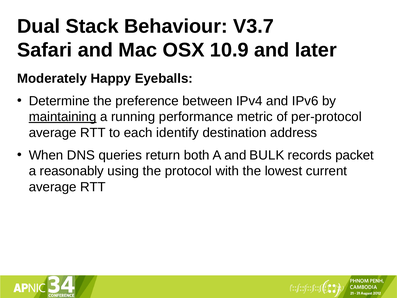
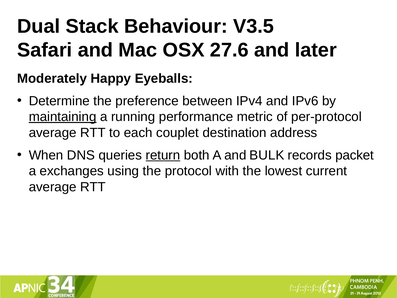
V3.7: V3.7 -> V3.5 (254, 26)
10.9: 10.9 -> 27.6 (229, 50)
identify: identify -> couplet (178, 133)
return underline: none -> present (163, 155)
reasonably: reasonably -> exchanges (72, 171)
